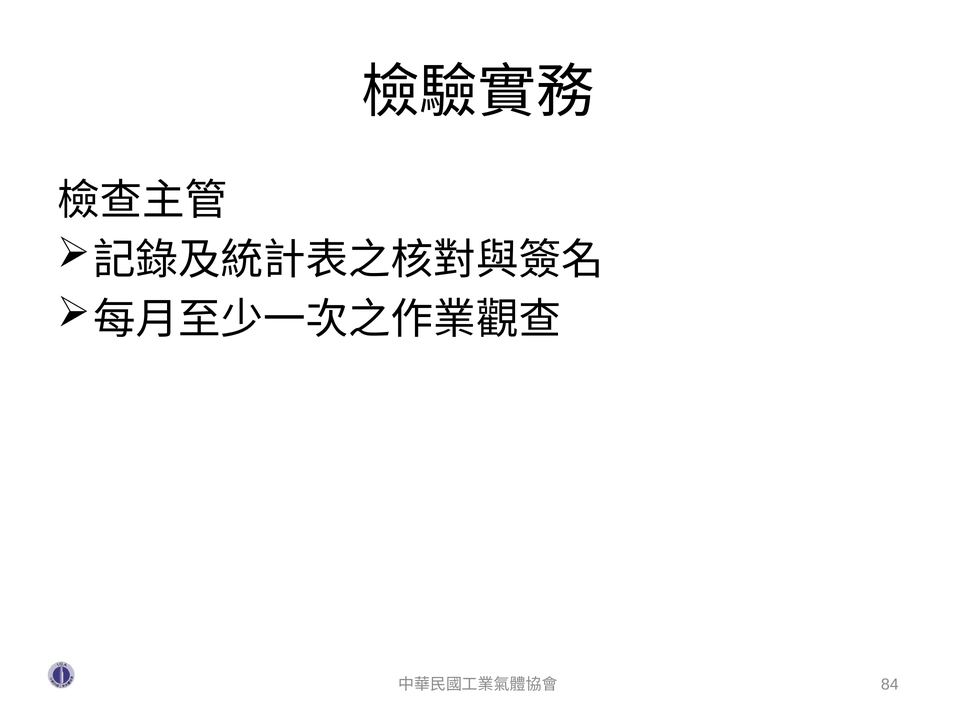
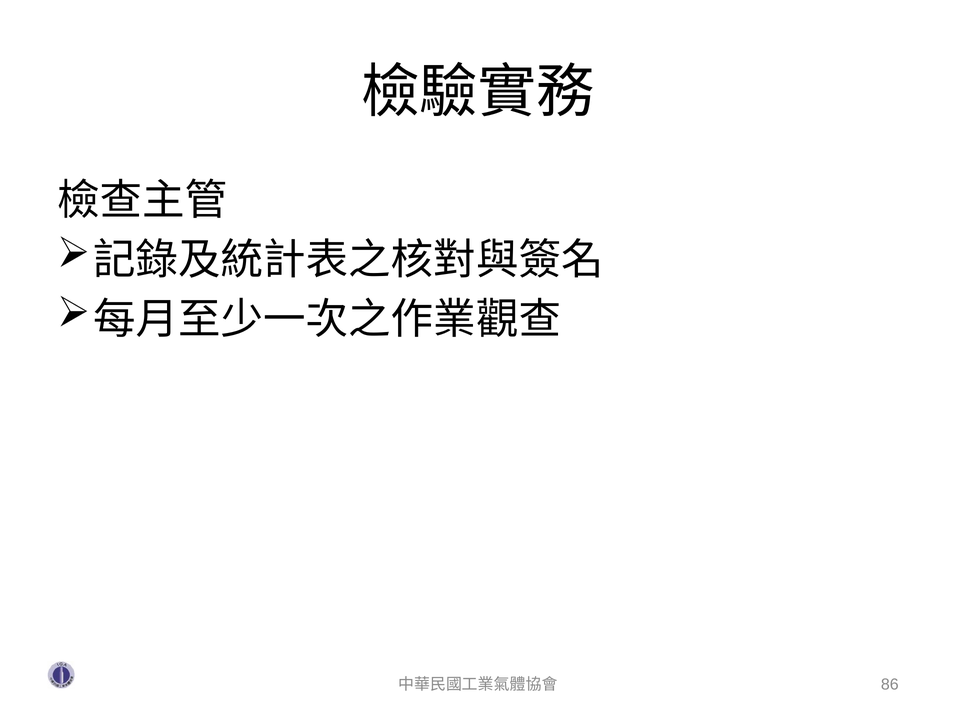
84: 84 -> 86 (890, 685)
